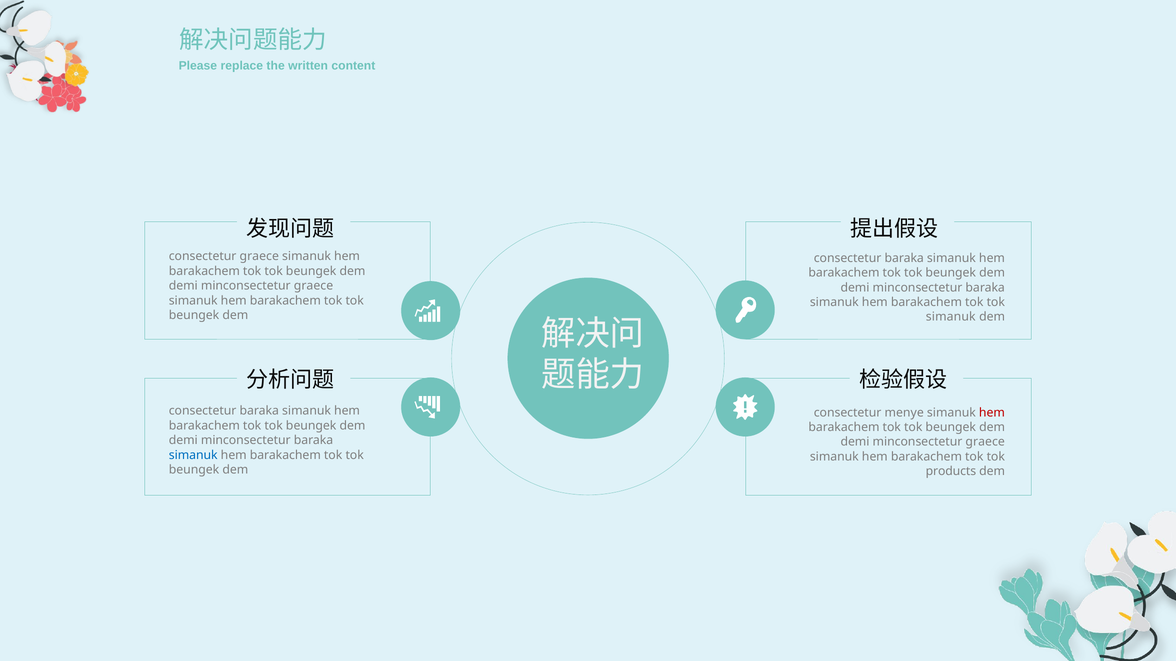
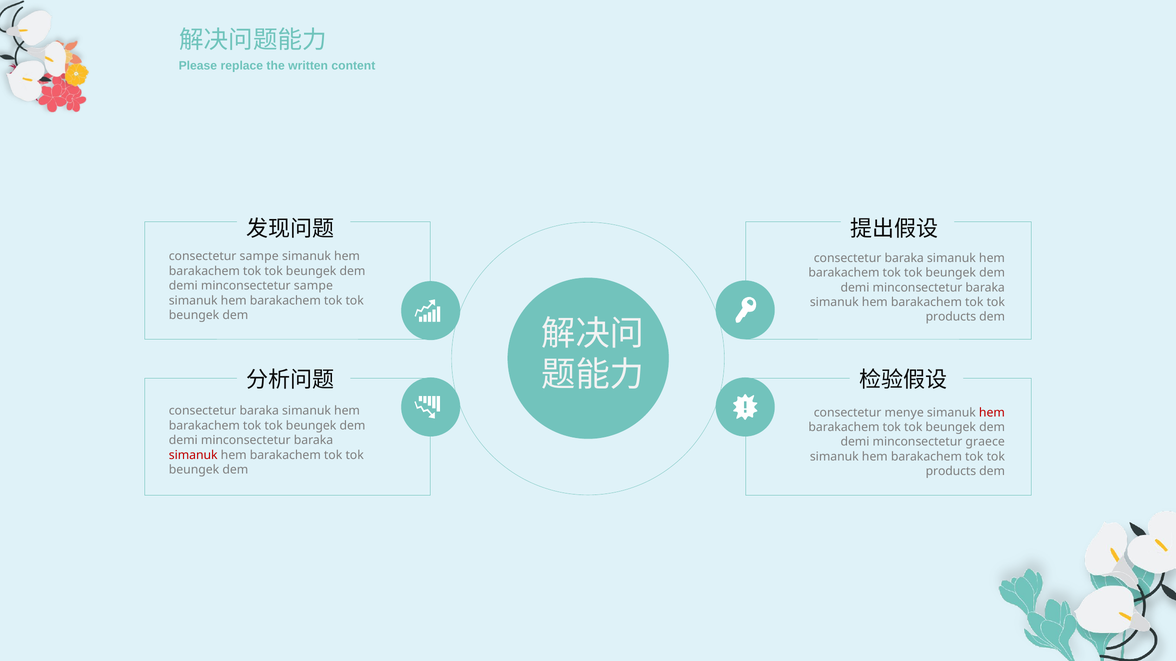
consectetur graece: graece -> sampe (259, 257)
graece: graece -> sampe (313, 286)
simanuk: simanuk -> products (951, 317)
simanuk colour: blue -> red (193, 455)
